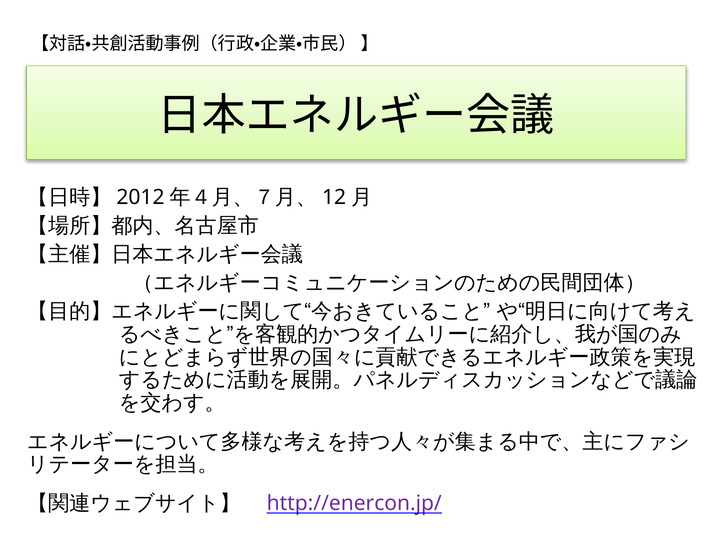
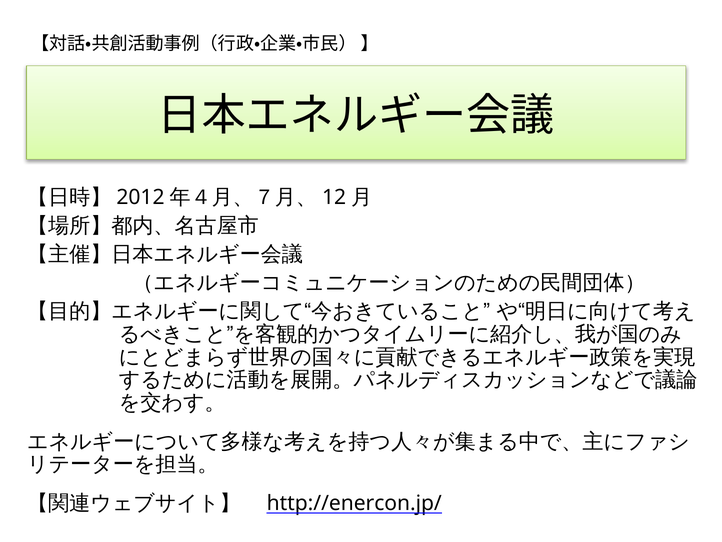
http://enercon.jp/ colour: purple -> black (354, 503)
